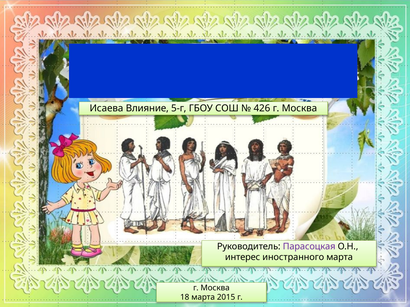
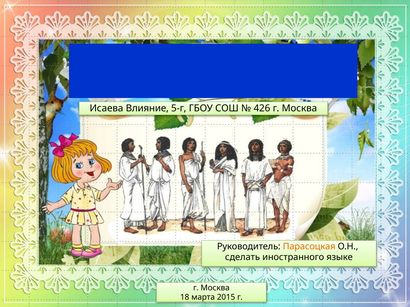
Парасоцкая colour: purple -> orange (309, 247)
интерес: интерес -> сделать (243, 258)
иностранного марта: марта -> языке (340, 258)
